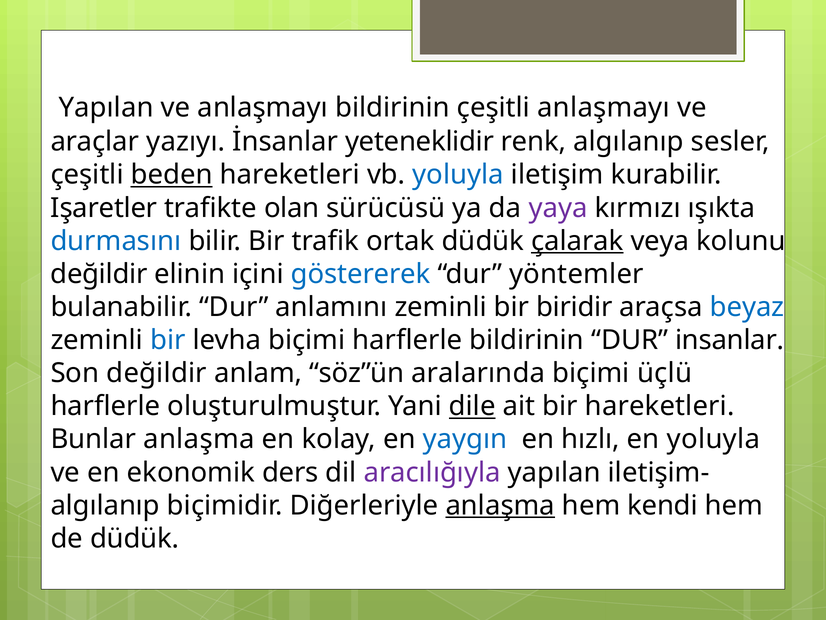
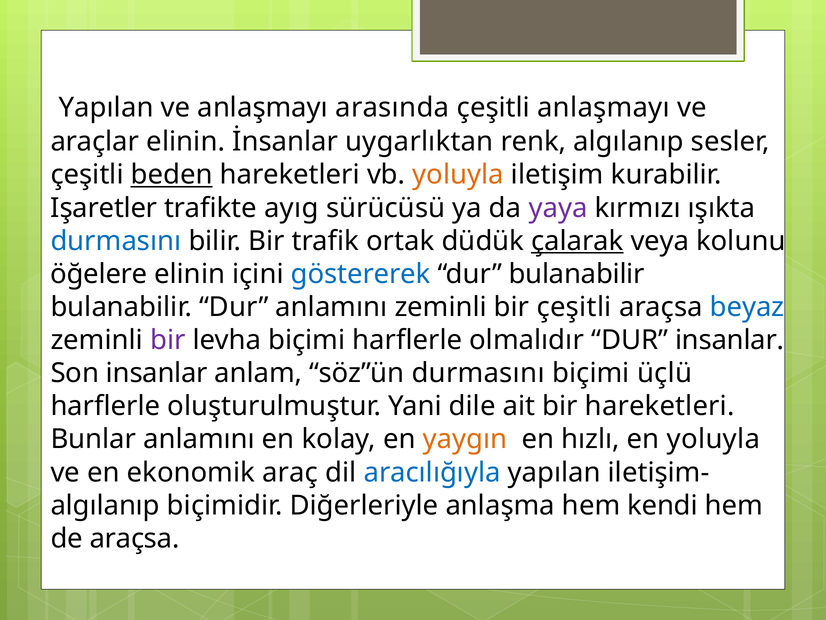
anlaşmayı bildirinin: bildirinin -> arasında (392, 108)
araçlar yazıyı: yazıyı -> elinin (186, 142)
yeteneklidir: yeteneklidir -> uygarlıktan (419, 142)
yoluyla colour: blue -> orange (458, 175)
olan: olan -> ayıg (291, 208)
değildir: değildir -> öğelere (99, 274)
dur yöntemler: yöntemler -> bulanabilir (577, 274)
bir biridir: biridir -> çeşitli (574, 307)
bir colour: blue -> purple (168, 340)
harflerle bildirinin: bildirinin -> olmalıdır (527, 340)
Son değildir: değildir -> insanlar (157, 373)
söz”ün aralarında: aralarında -> durmasını (478, 373)
dile underline: present -> none (472, 406)
Bunlar anlaşma: anlaşma -> anlamını (199, 439)
yaygın colour: blue -> orange (465, 439)
ders: ders -> araç (290, 472)
aracılığıyla colour: purple -> blue (432, 472)
anlaşma underline: present -> none (500, 505)
de düdük: düdük -> araçsa (135, 538)
